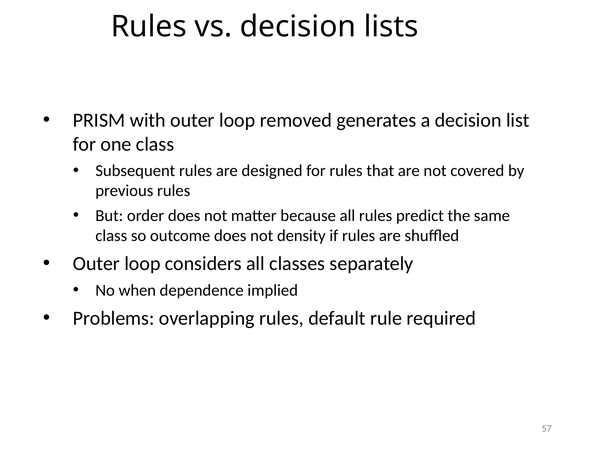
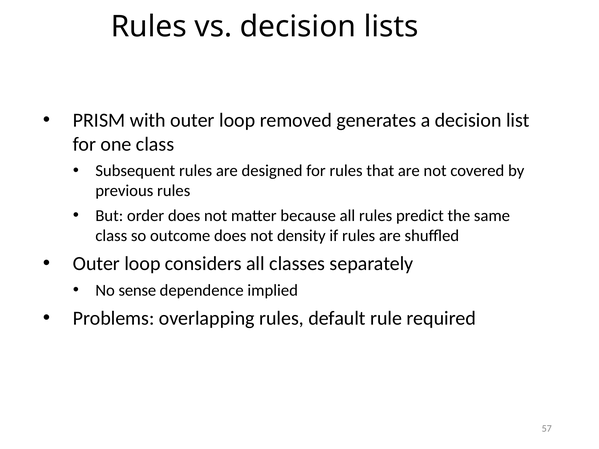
when: when -> sense (137, 291)
